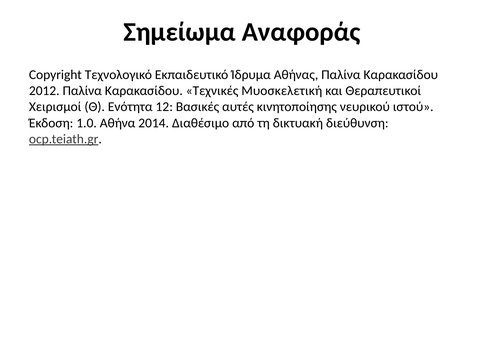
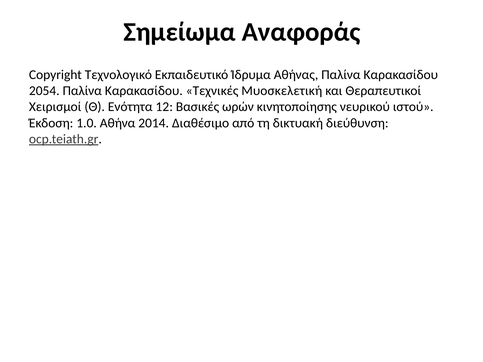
2012: 2012 -> 2054 (44, 91)
αυτές: αυτές -> ωρών (238, 107)
